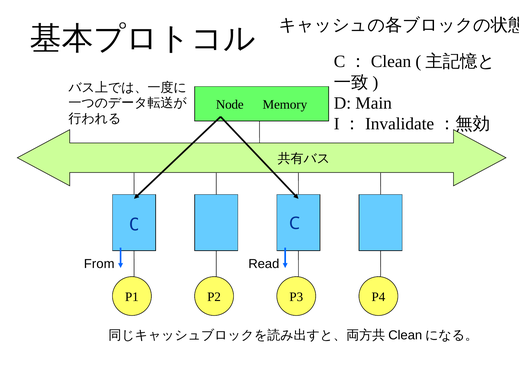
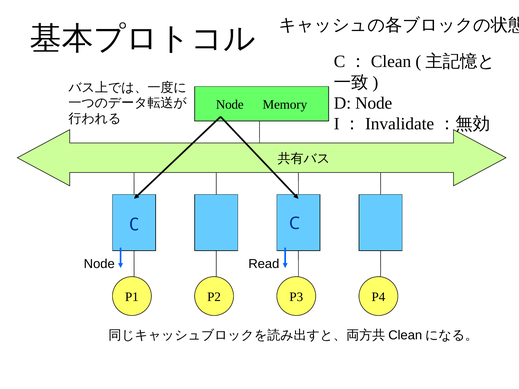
D Main: Main -> Node (374, 103)
From: From -> Node (99, 264)
